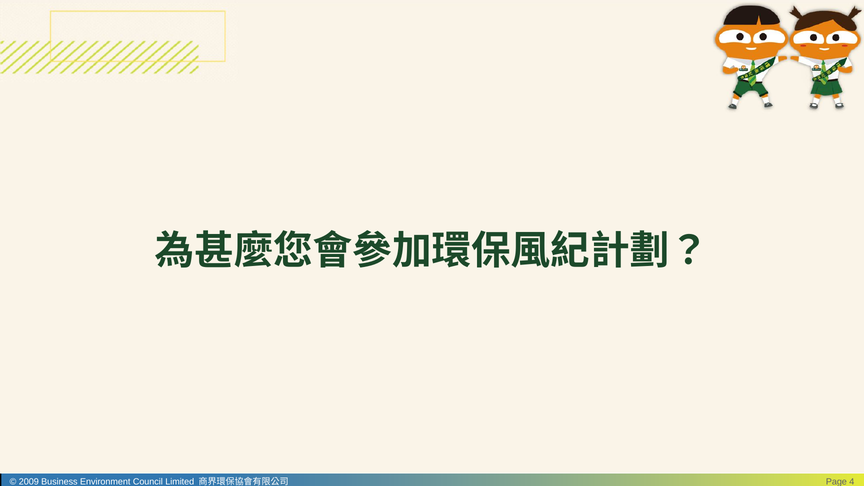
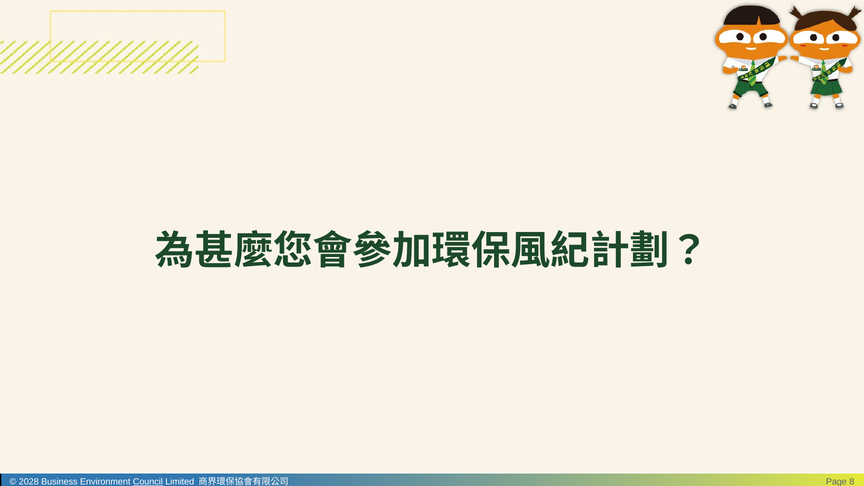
2009: 2009 -> 2028 (29, 482)
Council underline: none -> present (148, 482)
4: 4 -> 8 (852, 482)
